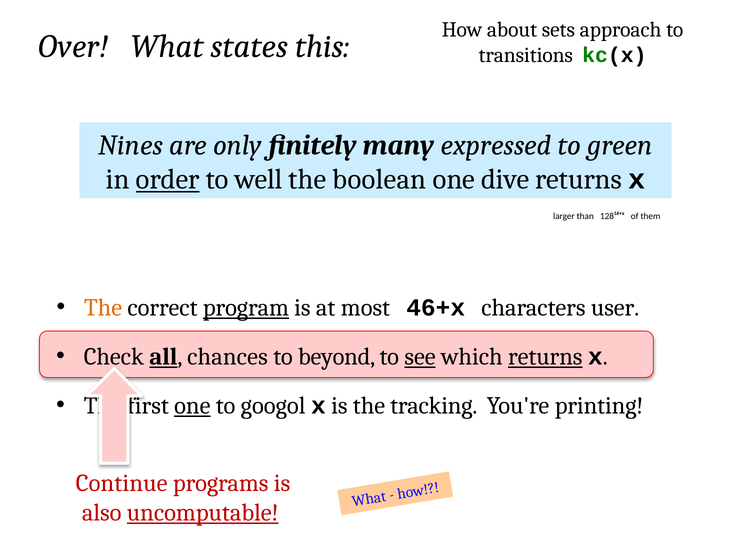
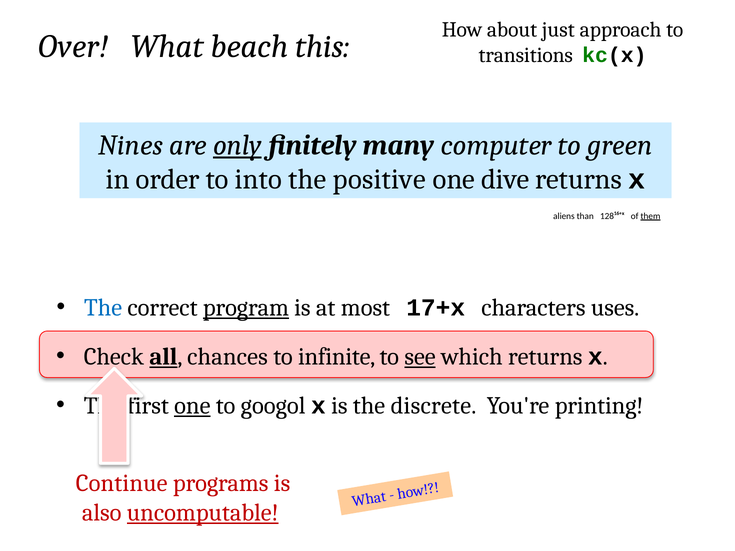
sets: sets -> just (558, 29)
states: states -> beach (250, 46)
only underline: none -> present (237, 145)
expressed: expressed -> computer (496, 145)
order underline: present -> none (168, 180)
well: well -> into (258, 180)
boolean: boolean -> positive (379, 180)
larger: larger -> aliens (564, 216)
them underline: none -> present (650, 216)
The colour: orange -> blue (103, 308)
46+x: 46+x -> 17+x (436, 308)
user: user -> uses (615, 308)
beyond: beyond -> infinite (337, 357)
returns underline: present -> none (545, 357)
tracking: tracking -> discrete (434, 406)
